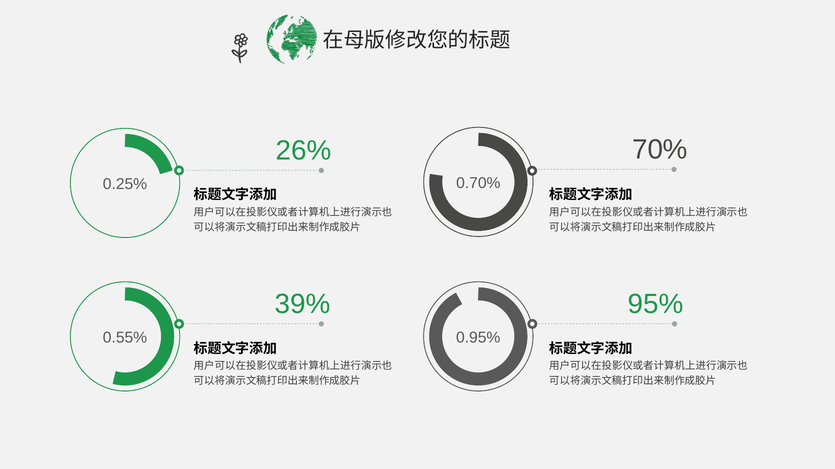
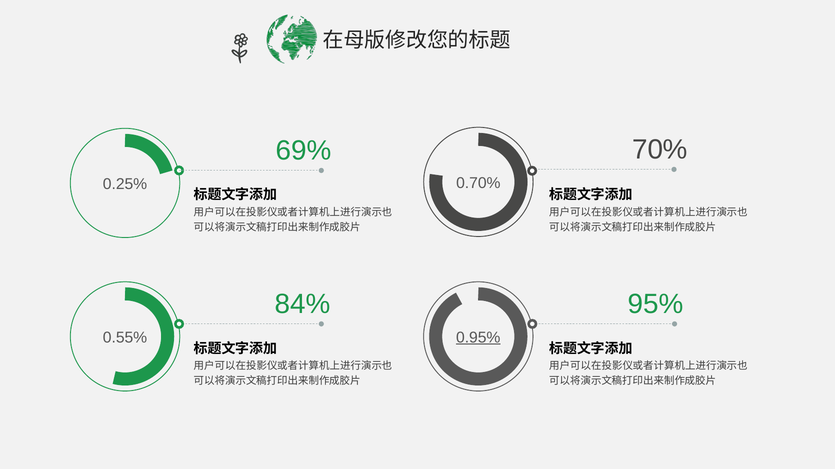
26%: 26% -> 69% (303, 151)
39%: 39% -> 84% (302, 304)
0.95% underline: none -> present (478, 338)
